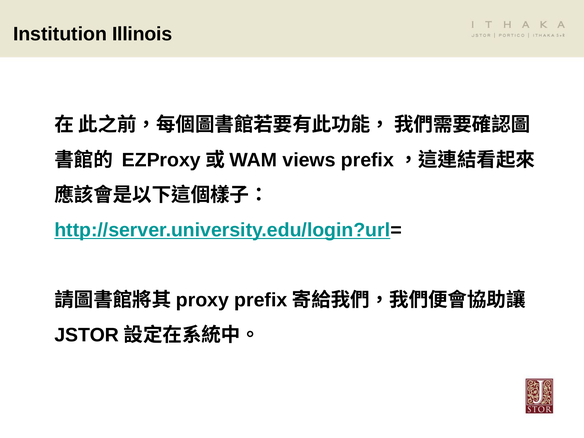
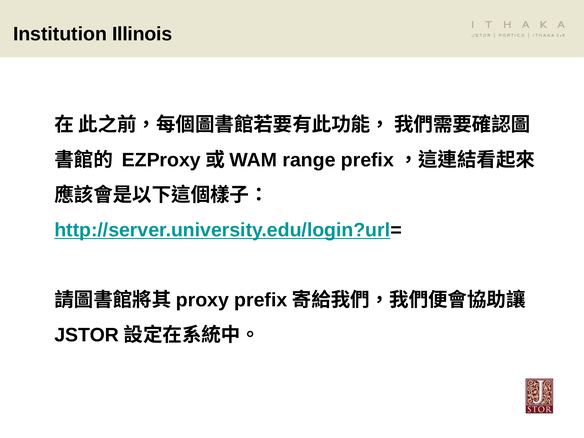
views: views -> range (309, 160)
